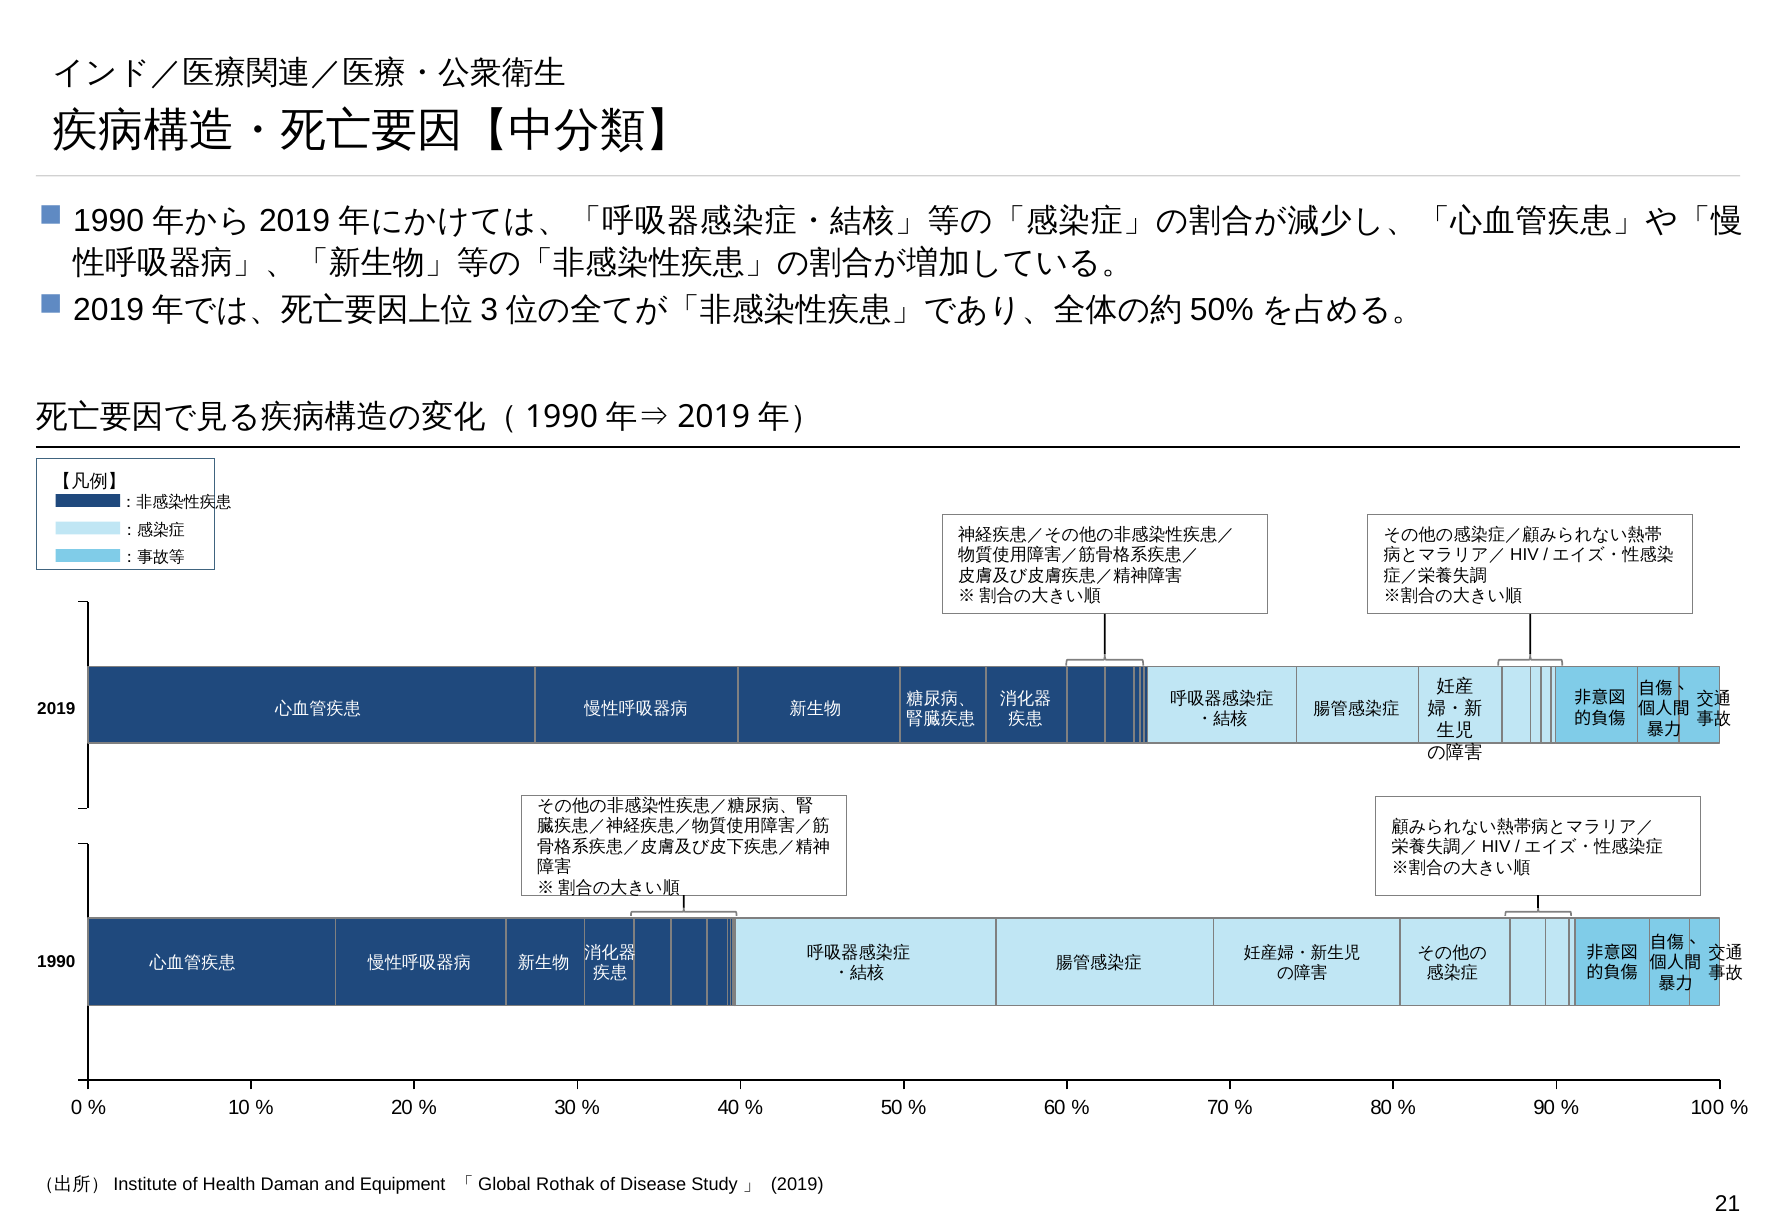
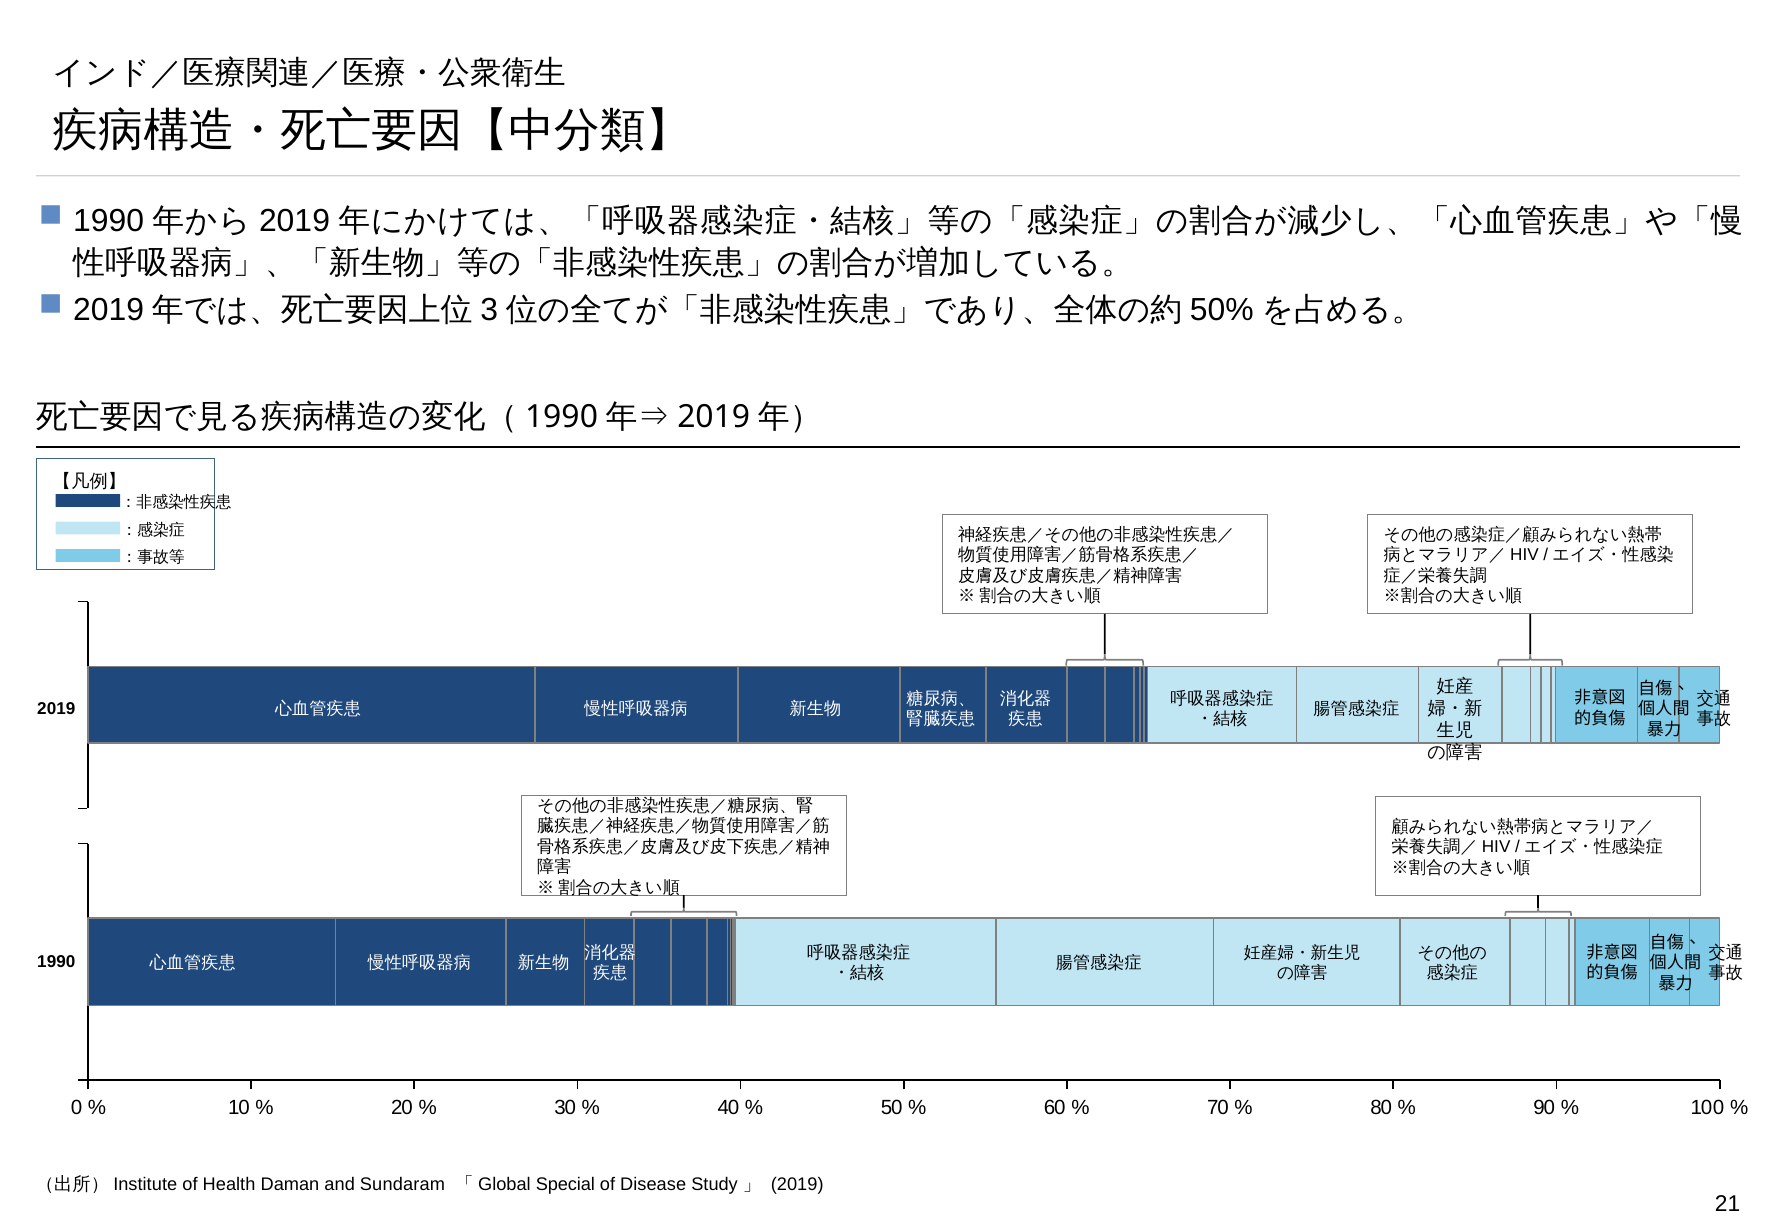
Equipment: Equipment -> Sundaram (402, 1184)
Rothak: Rothak -> Special (565, 1184)
